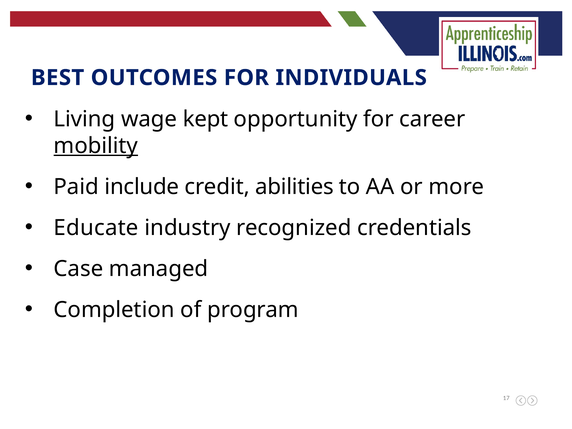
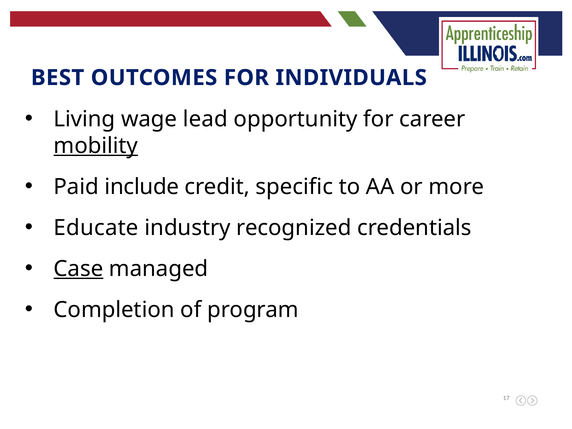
kept: kept -> lead (205, 119)
abilities: abilities -> specific (294, 187)
Case underline: none -> present (78, 269)
